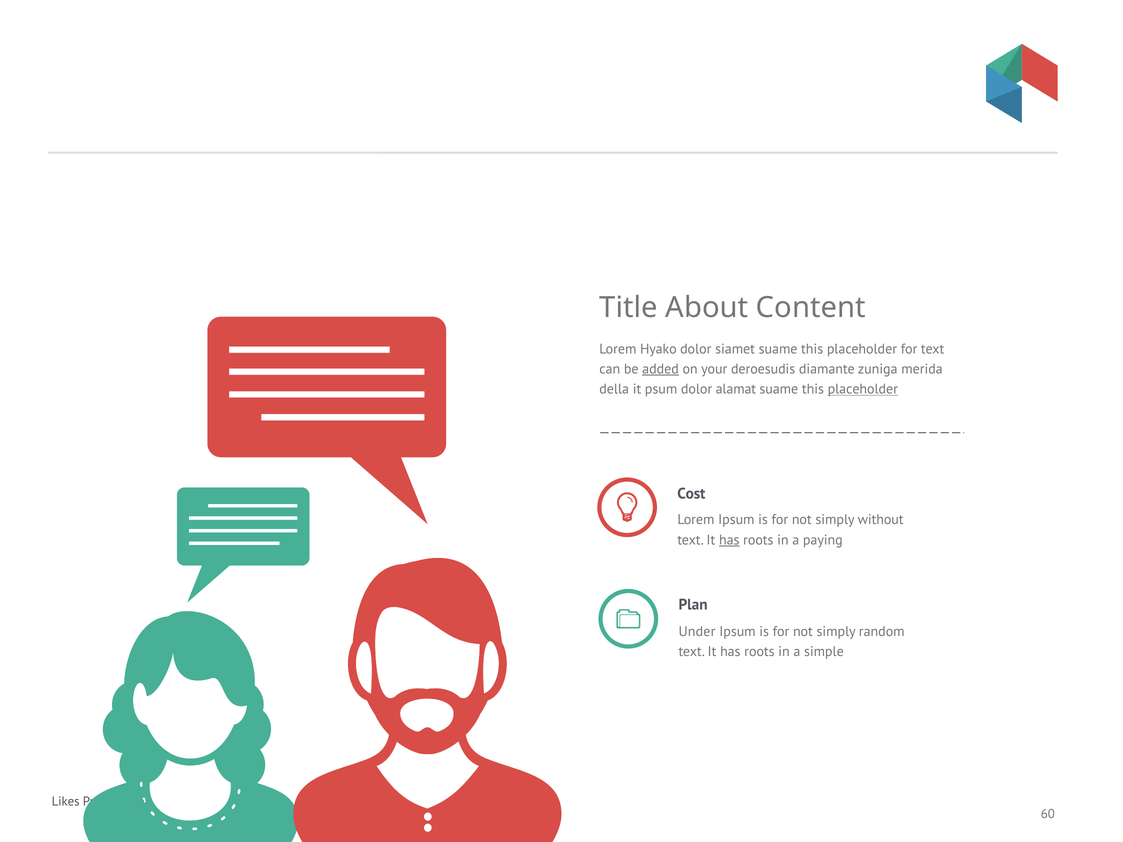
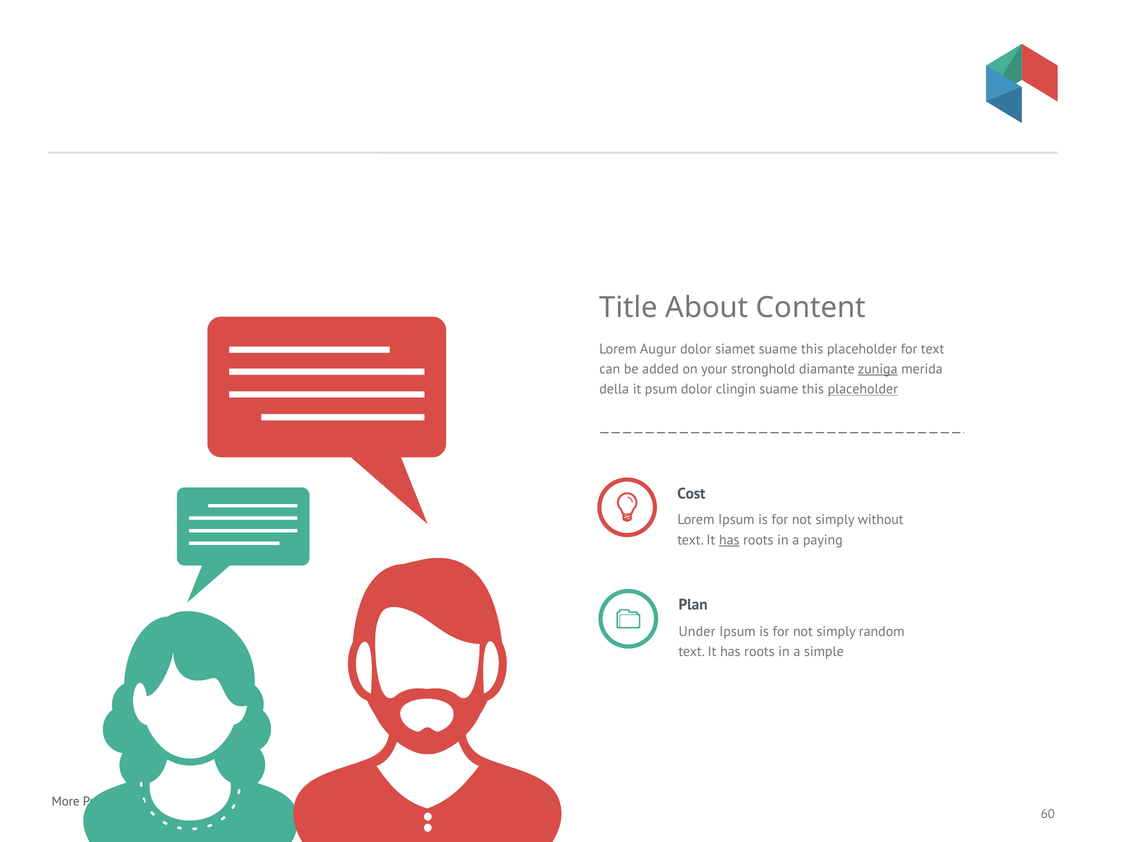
Hyako: Hyako -> Augur (658, 349)
added underline: present -> none (661, 369)
deroesudis: deroesudis -> stronghold (763, 369)
zuniga underline: none -> present (878, 369)
alamat: alamat -> clingin (736, 389)
Likes: Likes -> More (66, 802)
